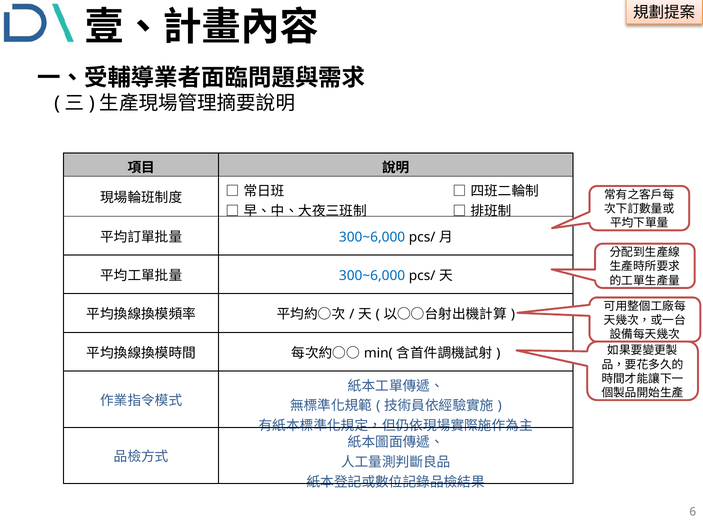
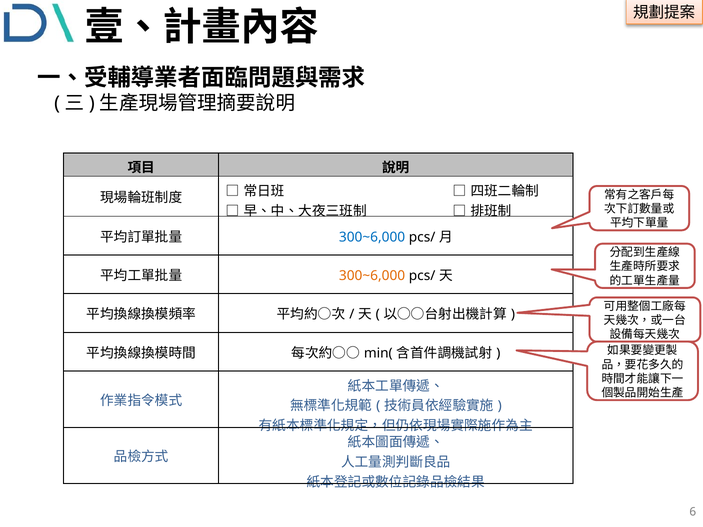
300~6,000 colour: blue -> orange (372, 276)
